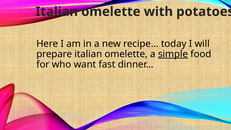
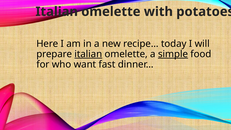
italian underline: none -> present (88, 54)
